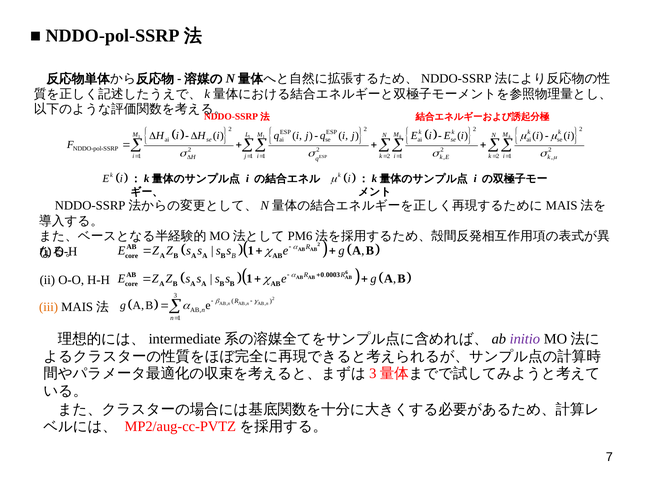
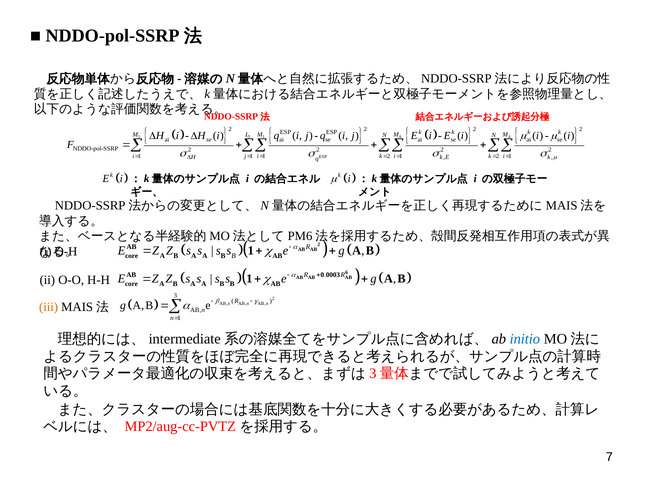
initio colour: purple -> blue (525, 339)
